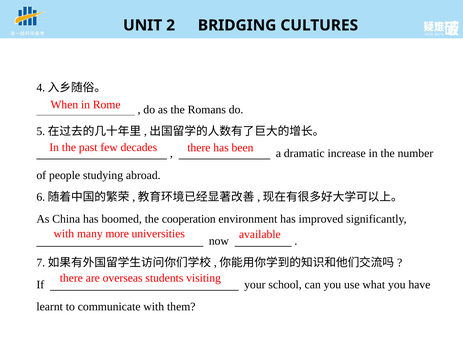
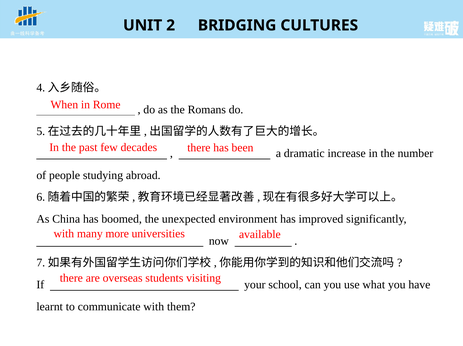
cooperation: cooperation -> unexpected (189, 219)
